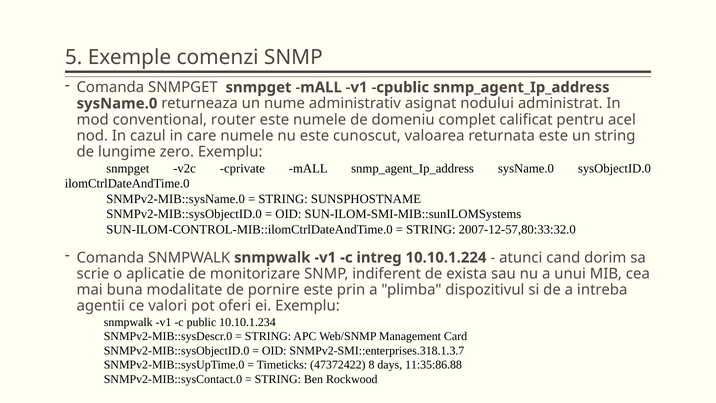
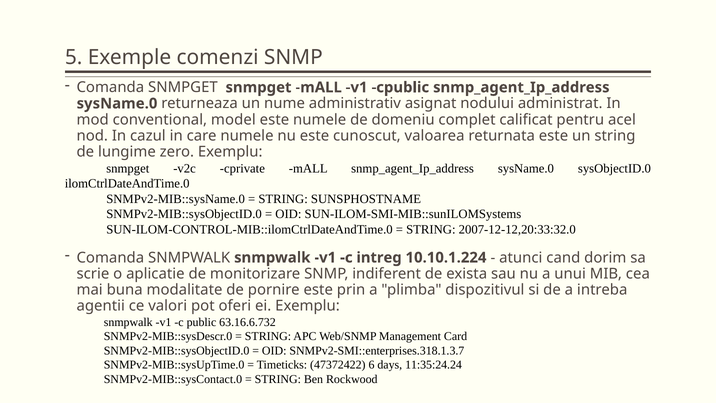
router: router -> model (233, 120)
2007-12-57,80:33:32.0: 2007-12-57,80:33:32.0 -> 2007-12-12,20:33:32.0 (517, 229)
10.10.1.234: 10.10.1.234 -> 63.16.6.732 (247, 322)
8: 8 -> 6 (371, 365)
11:35:86.88: 11:35:86.88 -> 11:35:24.24 (434, 365)
